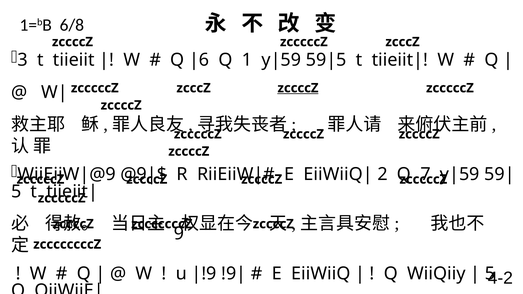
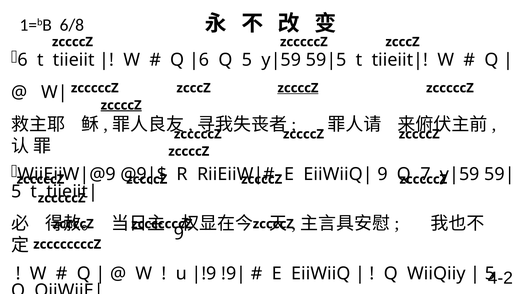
3: 3 -> 6 (23, 60)
Q 1: 1 -> 5 (247, 60)
zccccZ underline: none -> present (121, 105)
2: 2 -> 9 (382, 174)
